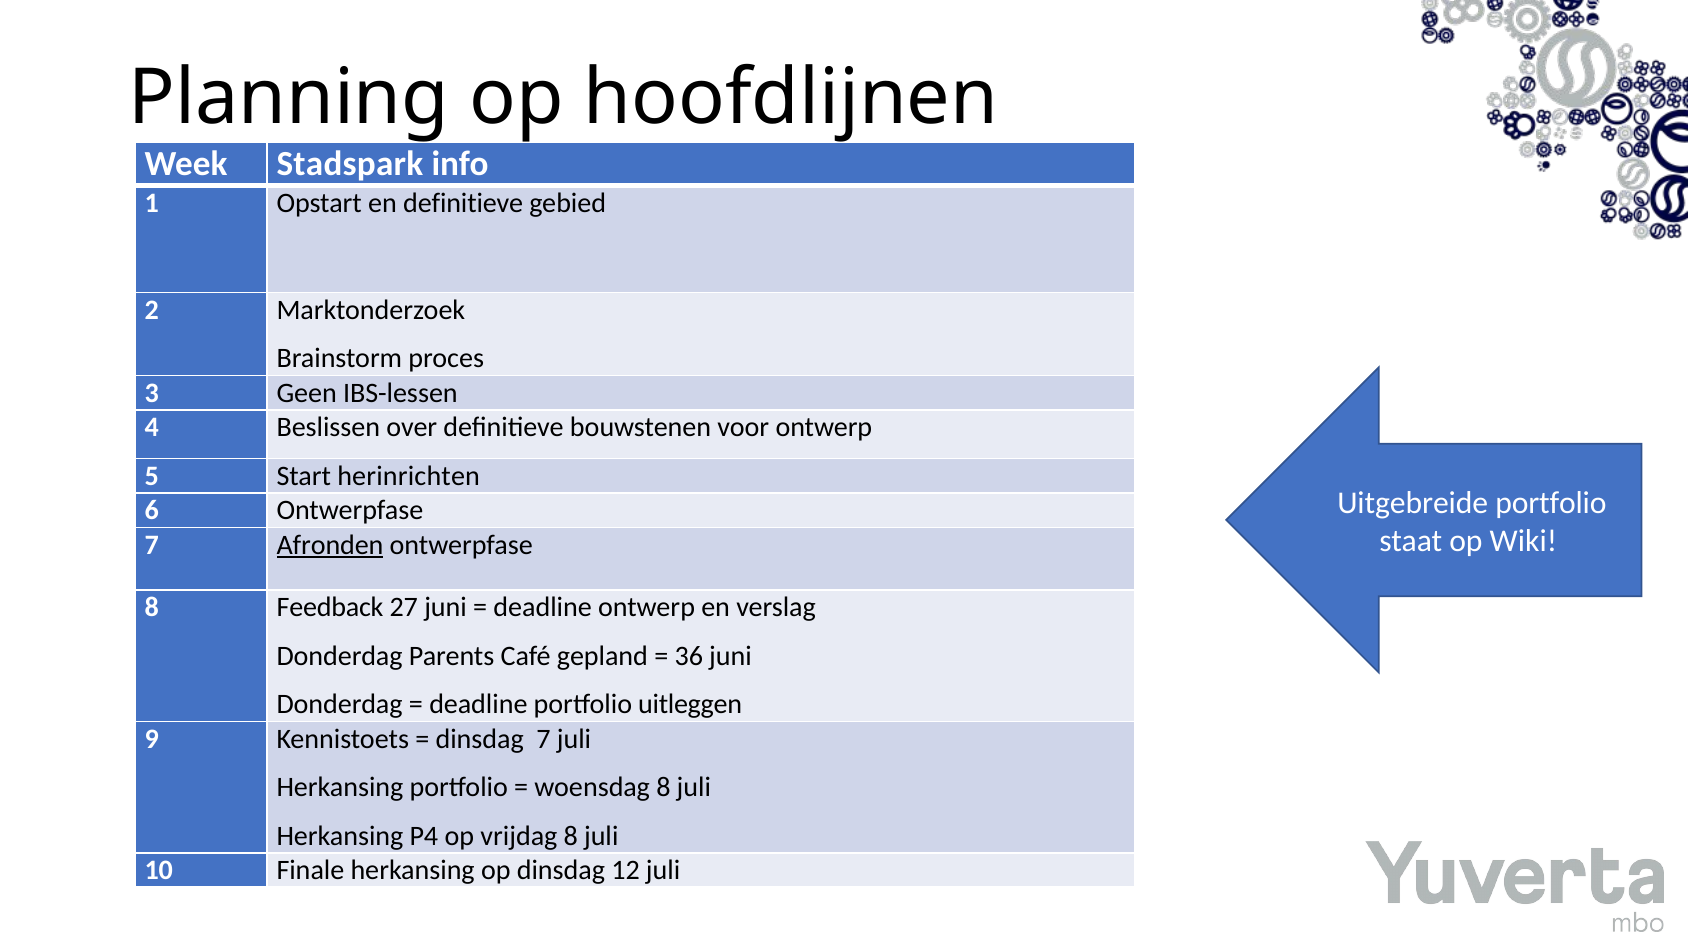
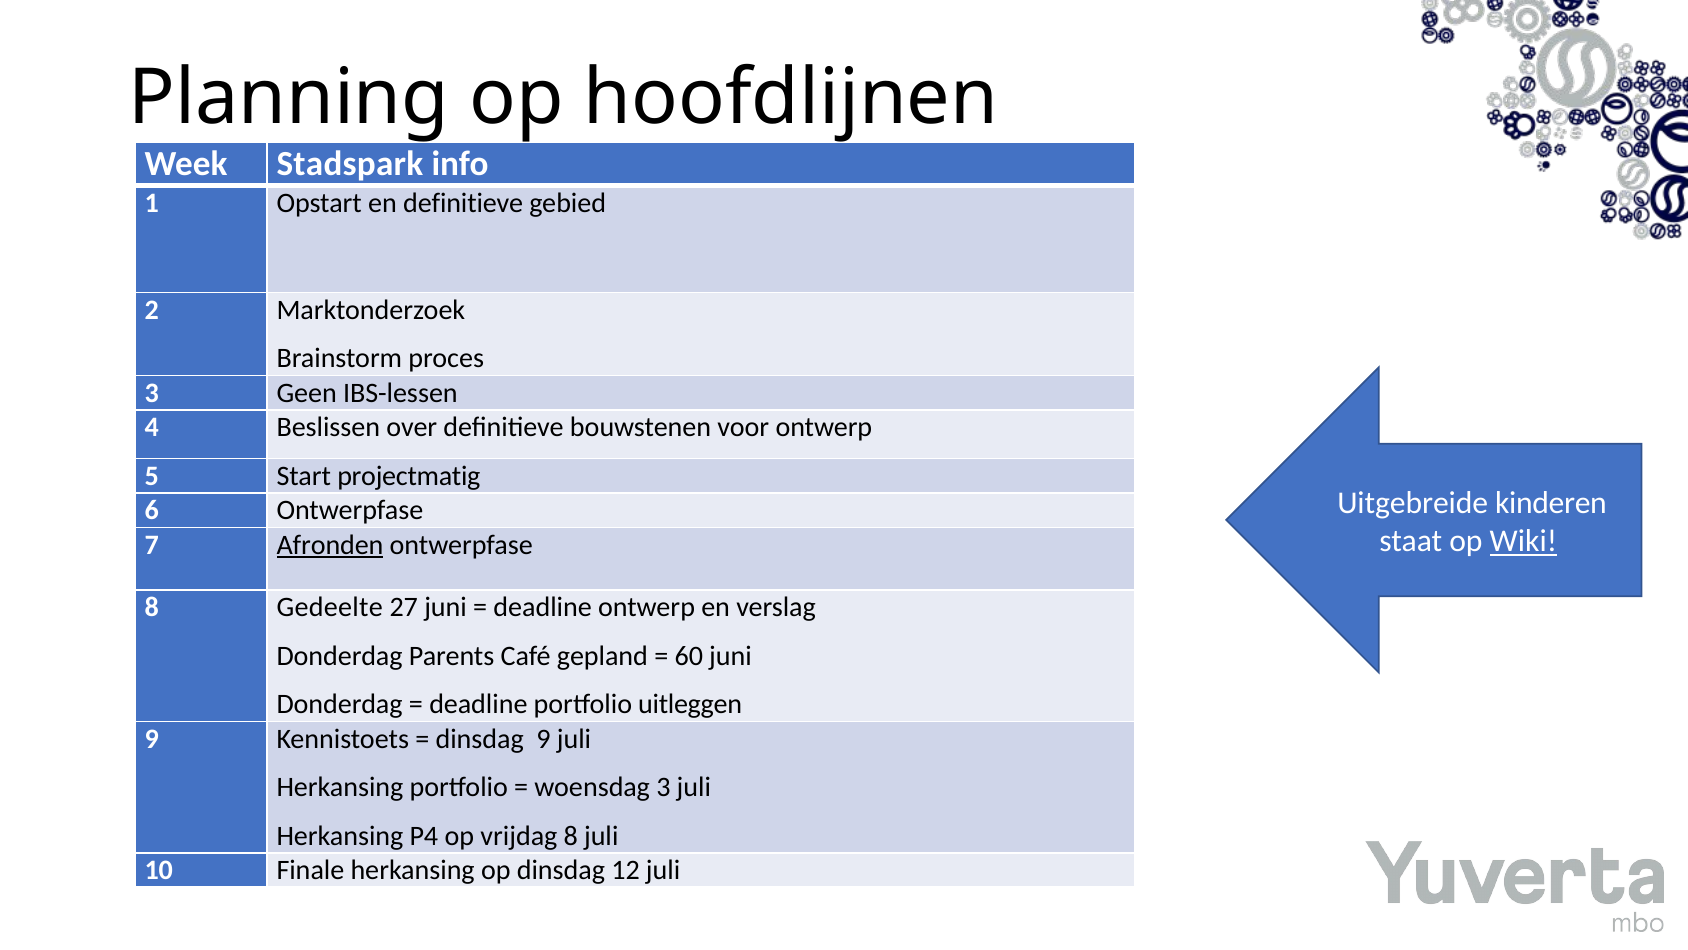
herinrichten: herinrichten -> projectmatig (409, 476)
Uitgebreide portfolio: portfolio -> kinderen (1551, 503)
Wiki underline: none -> present (1523, 541)
Feedback: Feedback -> Gedeelte (330, 607)
36: 36 -> 60 (689, 656)
dinsdag 7: 7 -> 9 (544, 739)
woensdag 8: 8 -> 3 (663, 787)
